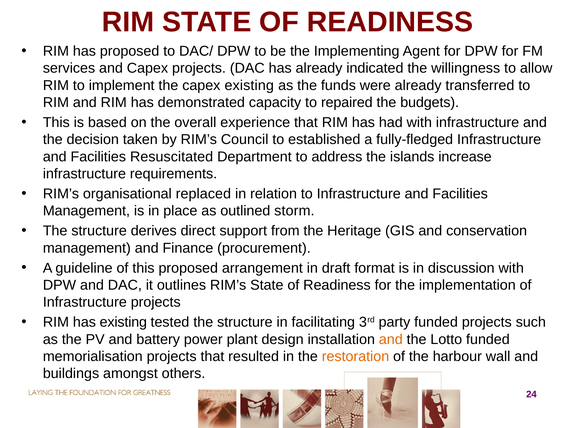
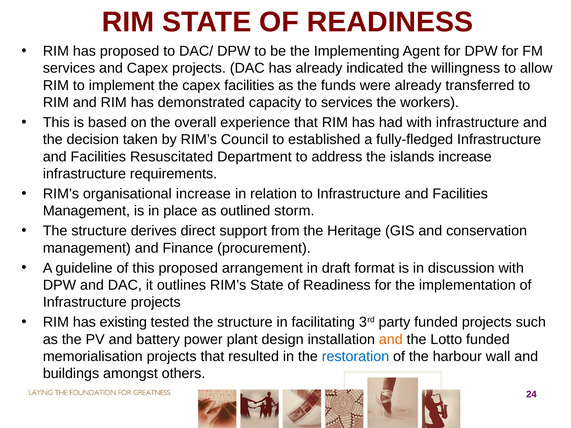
capex existing: existing -> facilities (249, 85)
to repaired: repaired -> services (347, 103)
budgets: budgets -> workers (430, 103)
organisational replaced: replaced -> increase (203, 194)
restoration colour: orange -> blue (355, 357)
